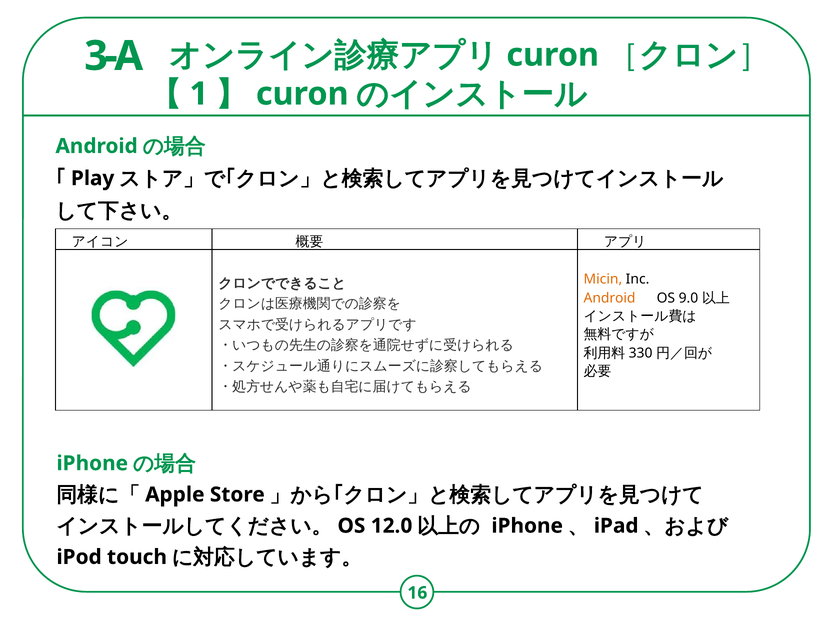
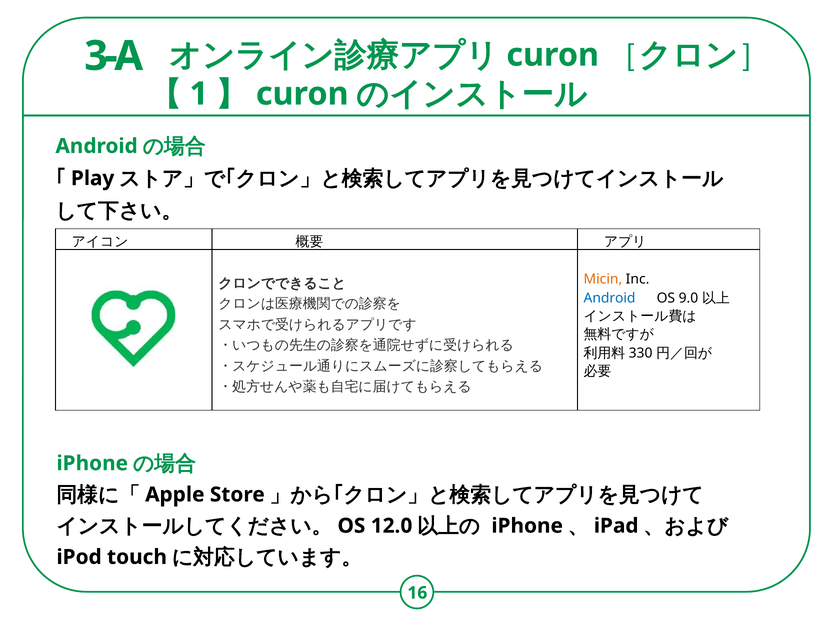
Android colour: orange -> blue (610, 298)
